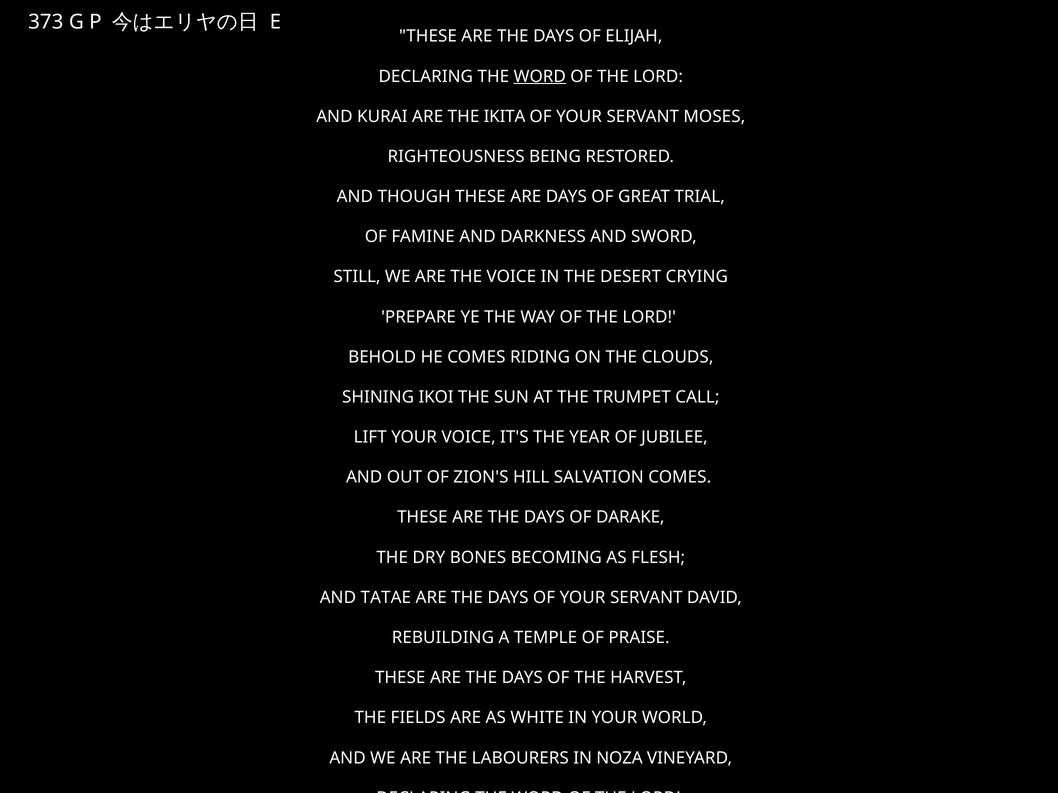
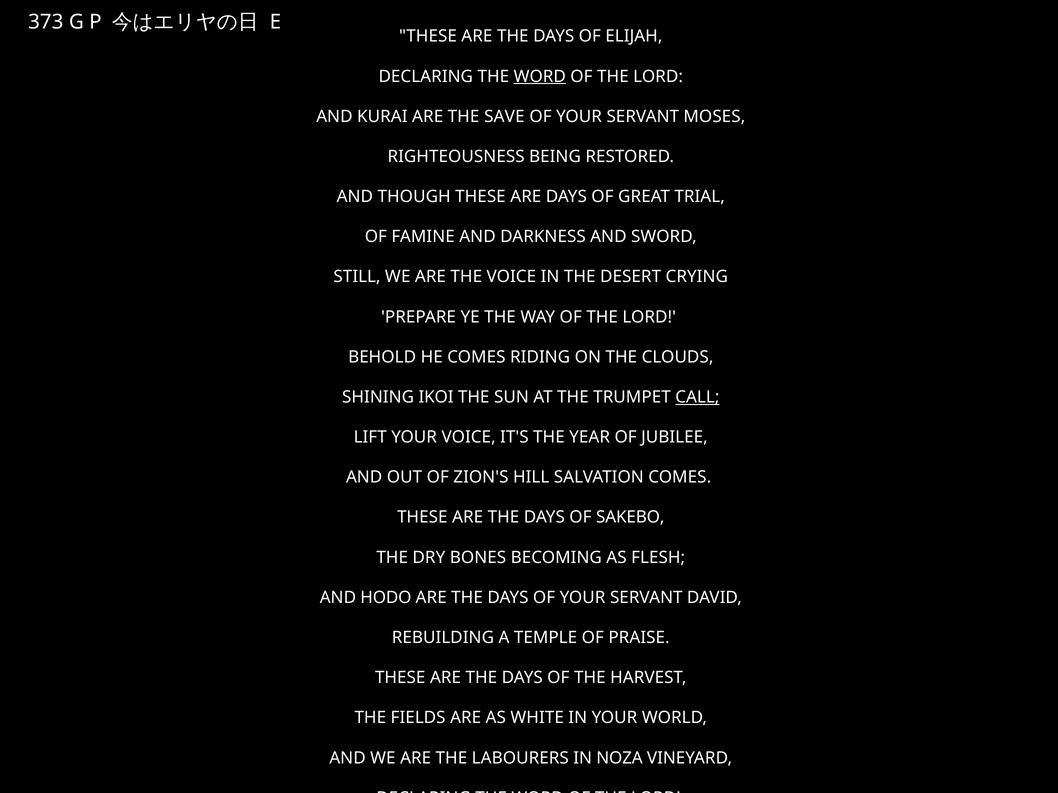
IKITA: IKITA -> SAVE (504, 117)
CALL underline: none -> present (697, 397)
DARAKE: DARAKE -> SAKEBO (630, 518)
TATAE: TATAE -> HODO (386, 598)
